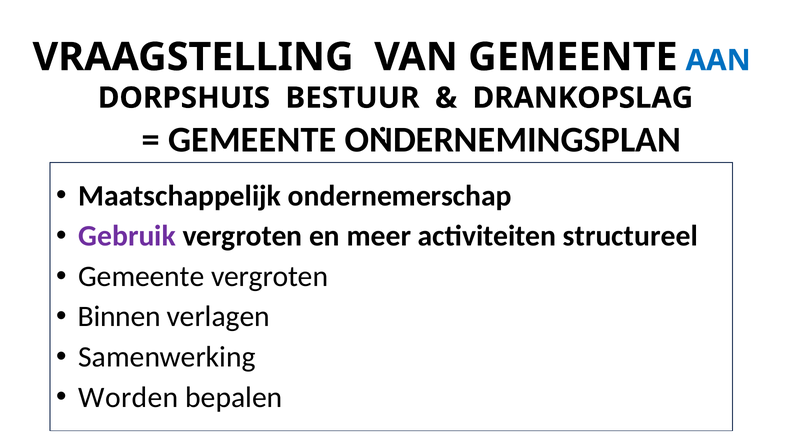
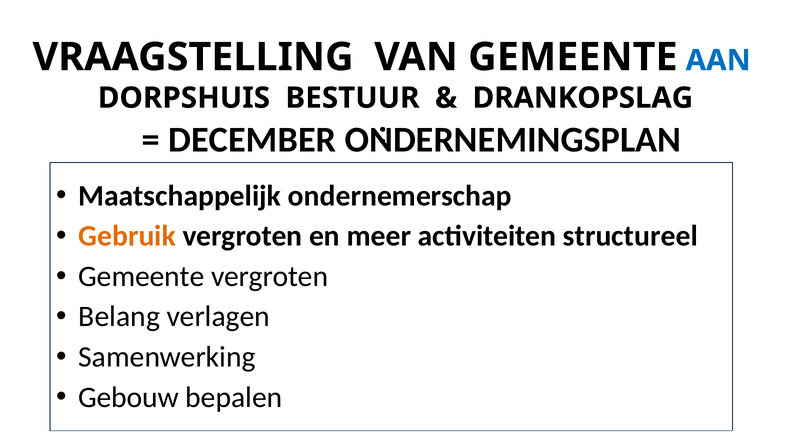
GEMEENTE: GEMEENTE -> DECEMBER (252, 140)
Gebruik colour: purple -> orange (127, 236)
Binnen: Binnen -> Belang (119, 317)
Worden: Worden -> Gebouw (129, 397)
